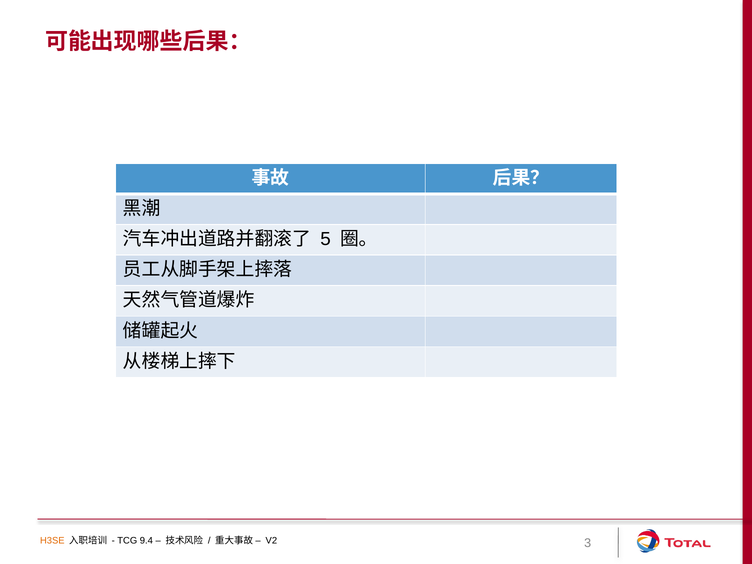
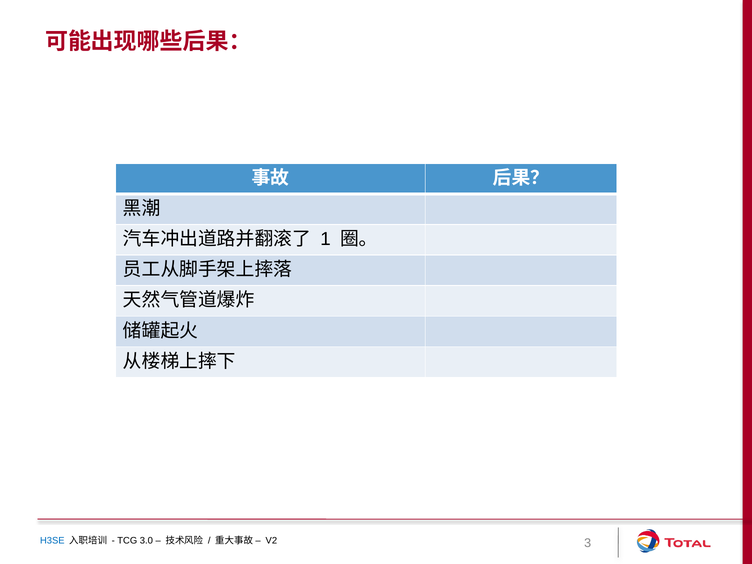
5: 5 -> 1 (326, 239)
H3SE colour: orange -> blue (52, 541)
9.4: 9.4 -> 3.0 (146, 541)
